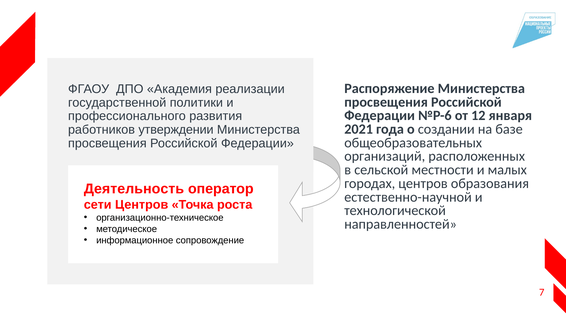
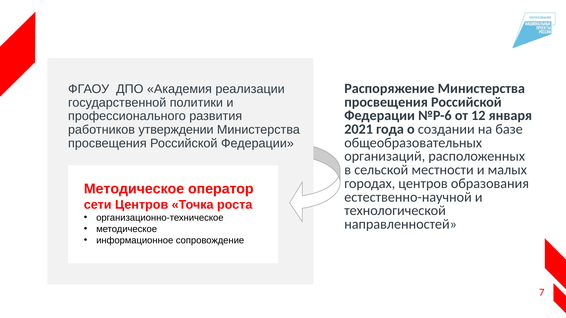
Деятельность: Деятельность -> Методическое (134, 189)
